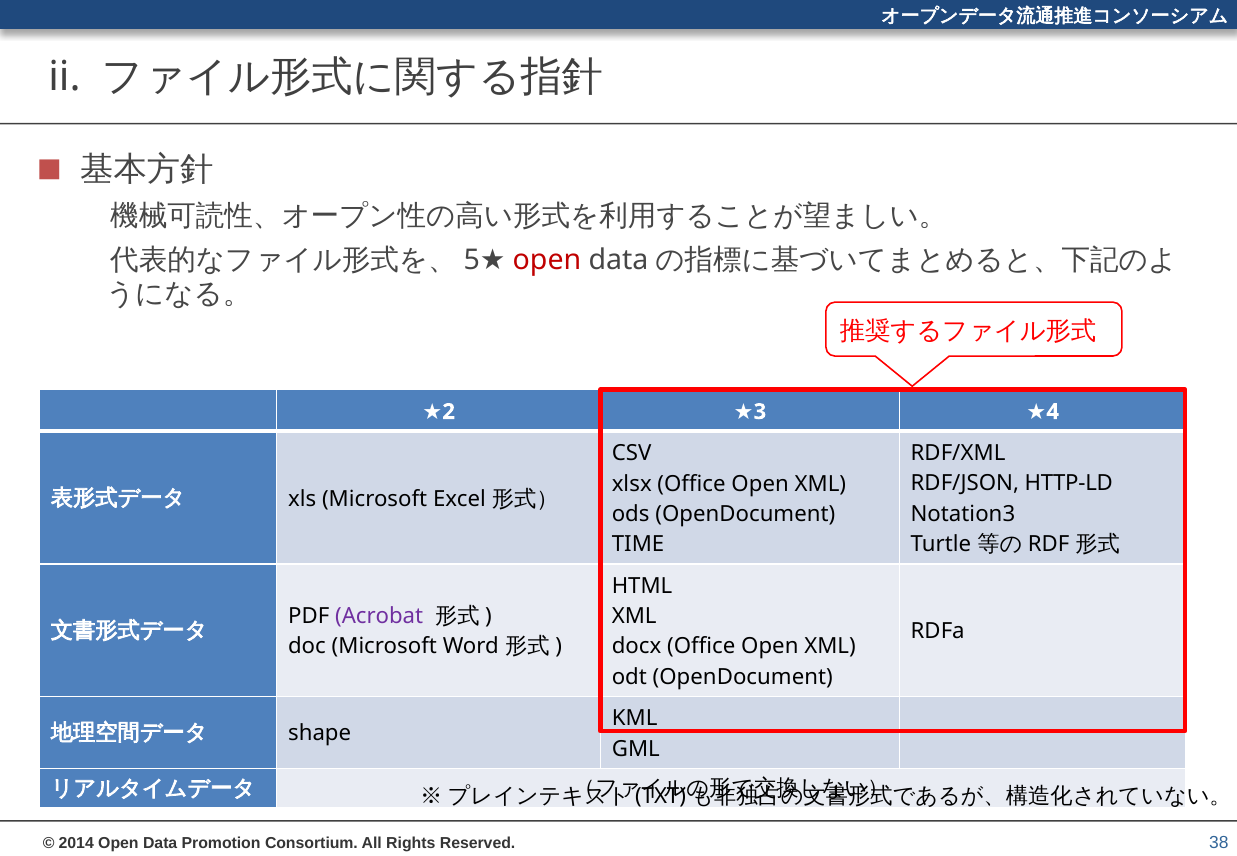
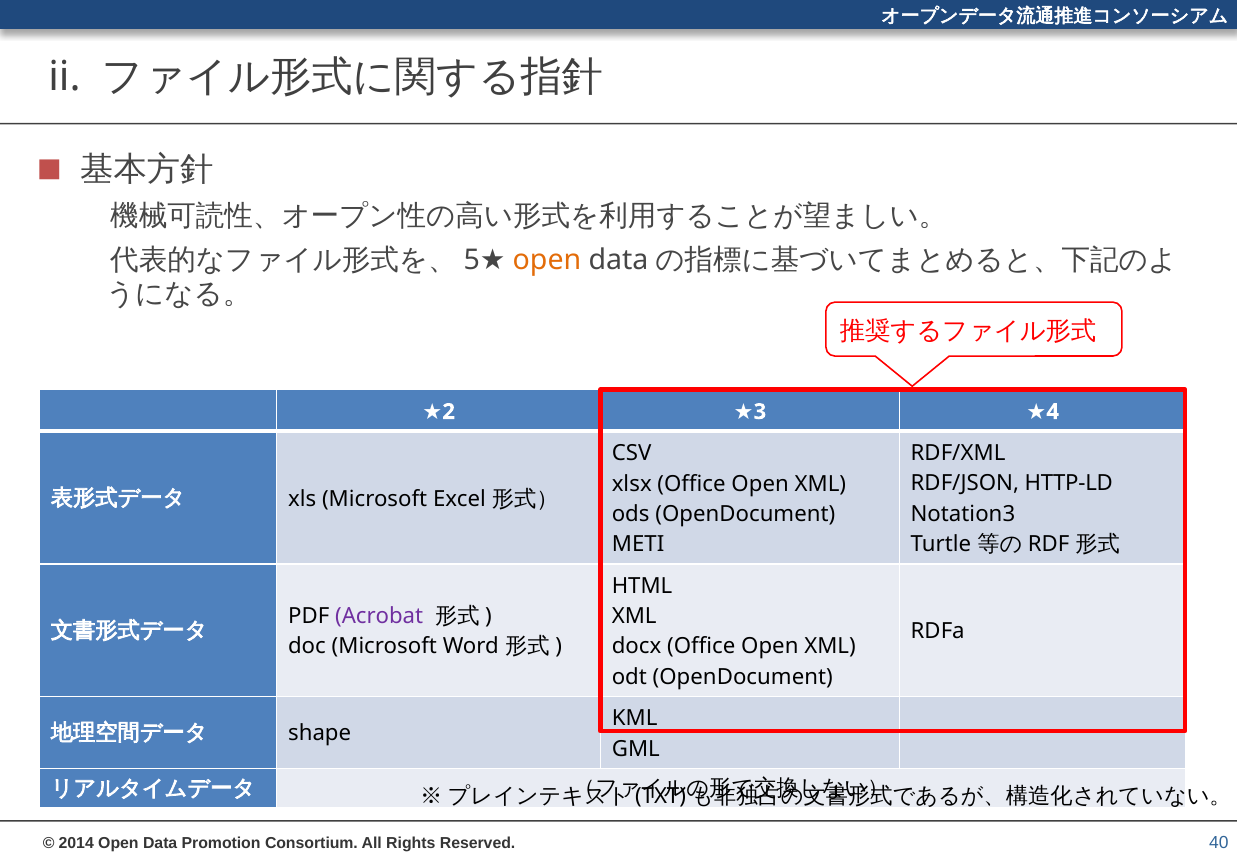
open colour: red -> orange (547, 260)
TIME: TIME -> METI (638, 544)
38: 38 -> 40 (1219, 843)
